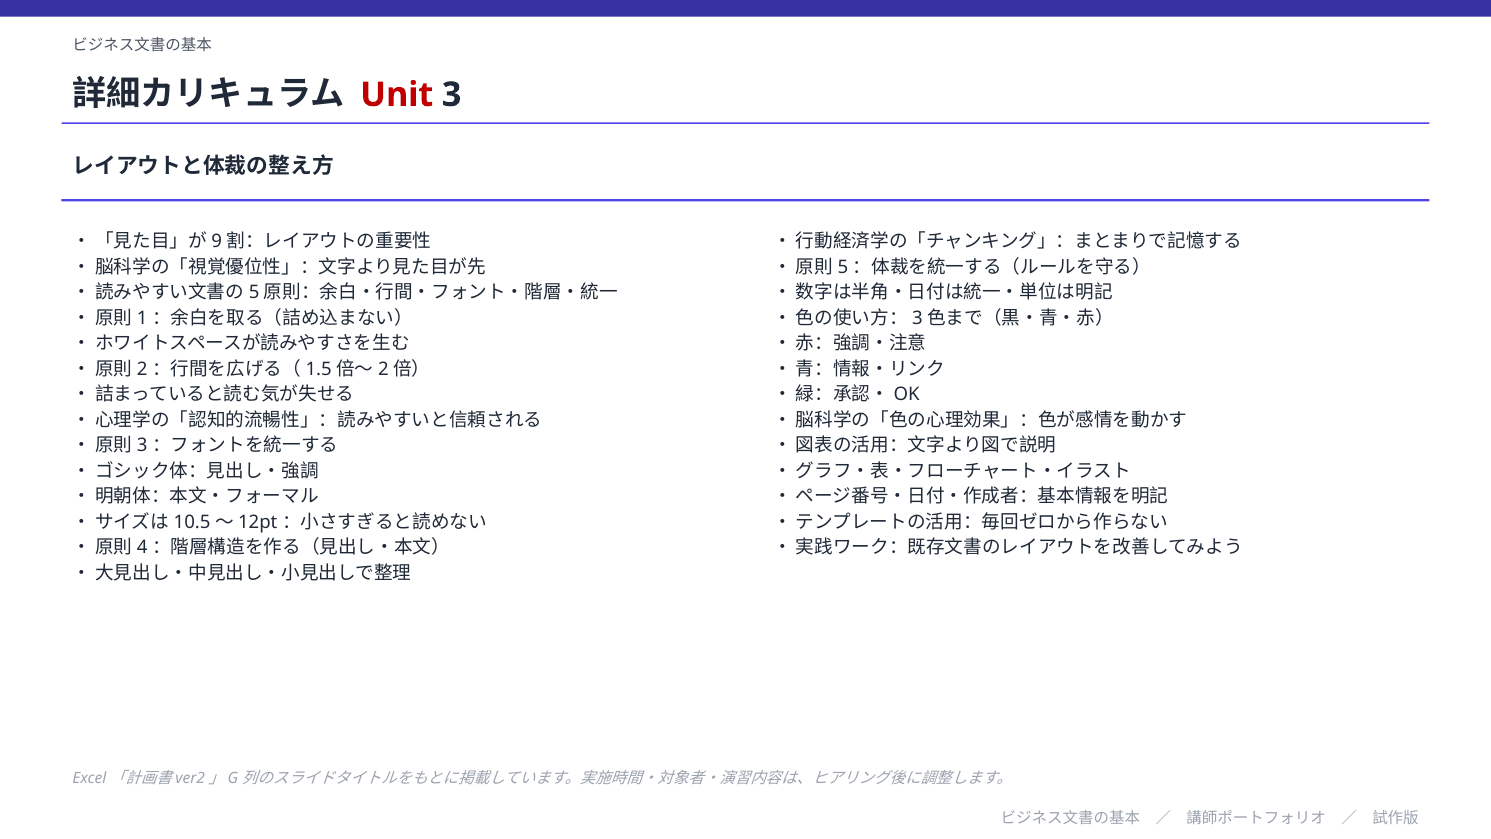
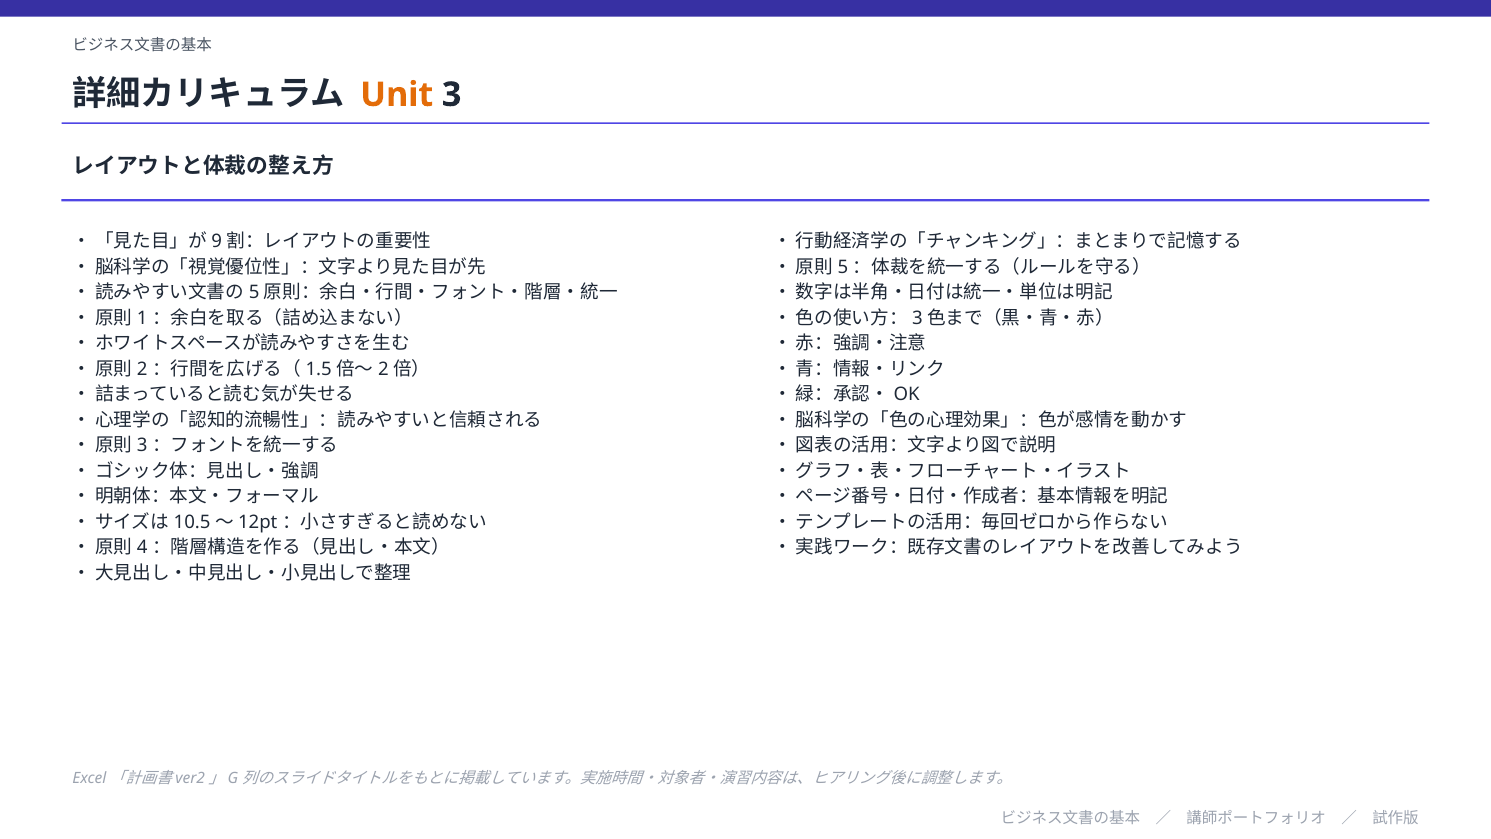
Unit colour: red -> orange (397, 95)
